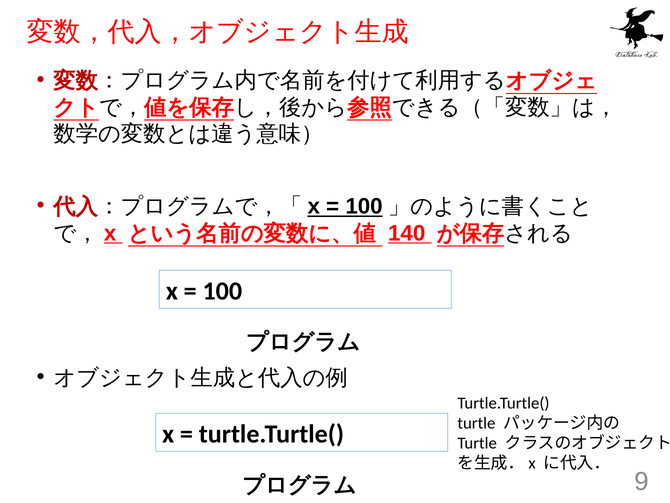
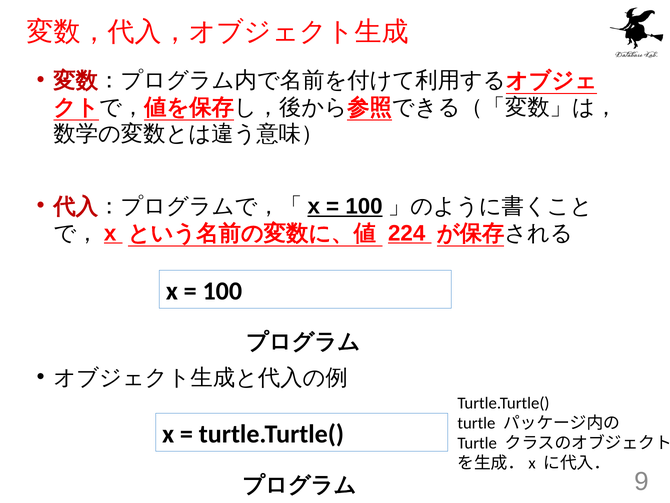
140: 140 -> 224 (407, 233)
